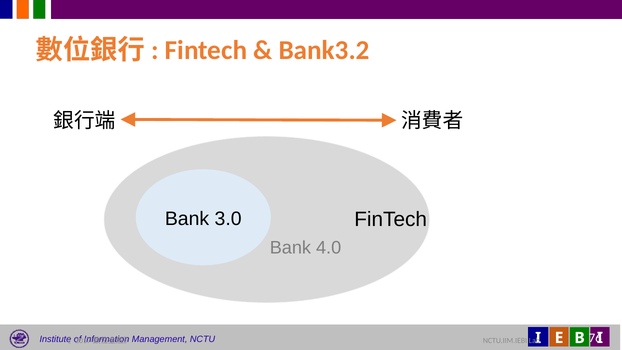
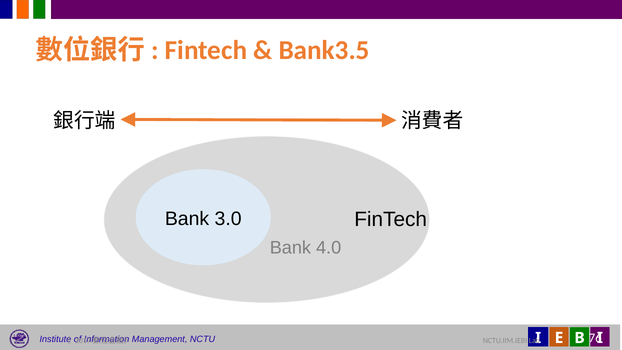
Bank3.2: Bank3.2 -> Bank3.5 (324, 50)
